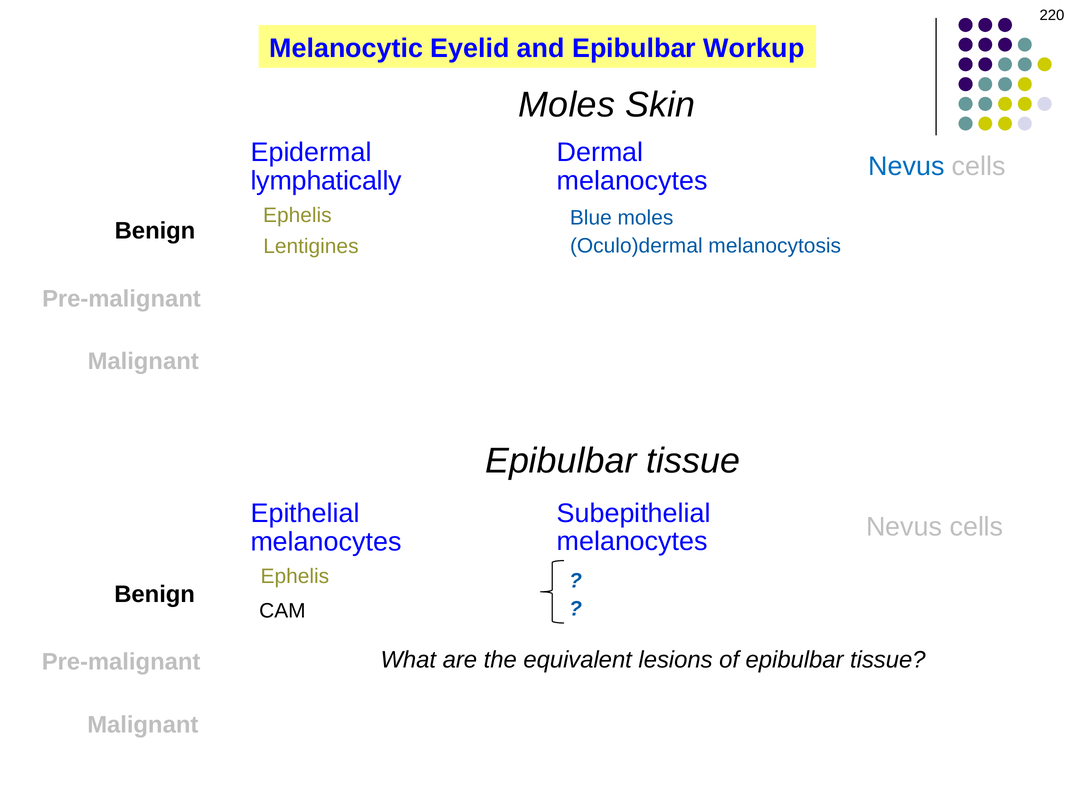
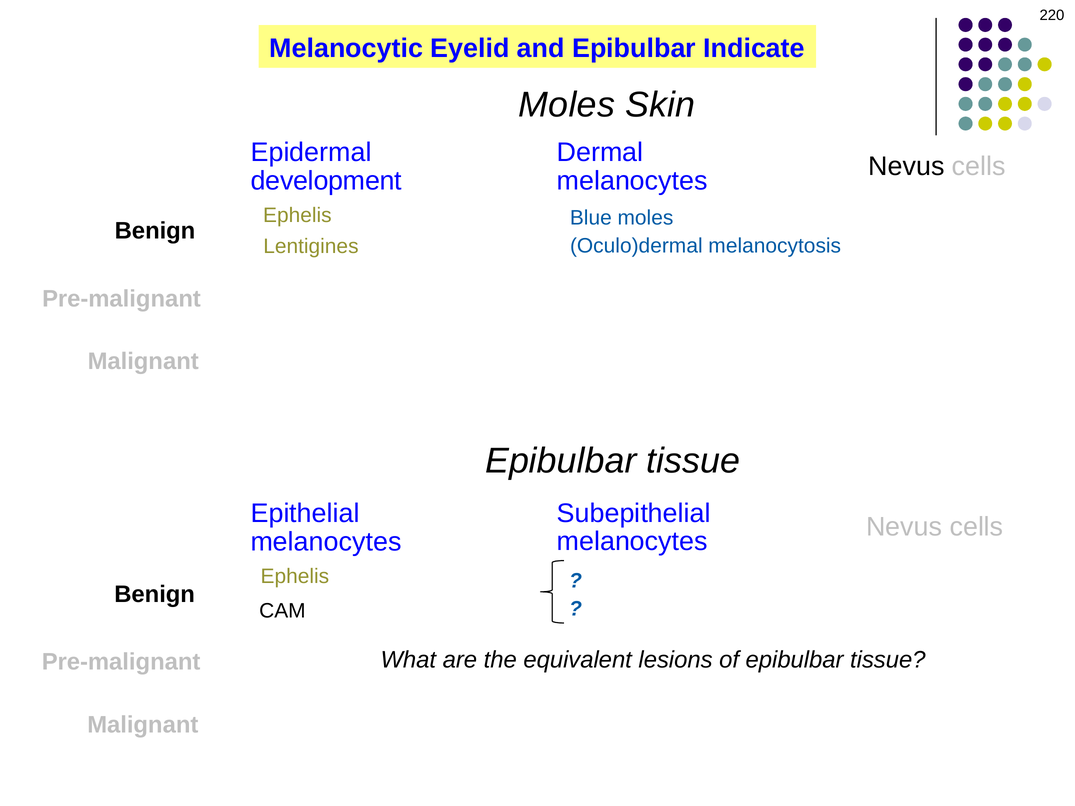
Workup: Workup -> Indicate (754, 48)
Nevus colour: blue -> black (907, 167)
lymphatically: lymphatically -> development (326, 181)
